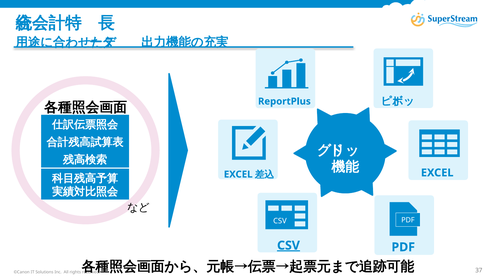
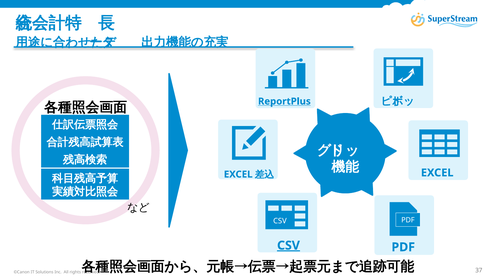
ReportPlus underline: none -> present (284, 101)
